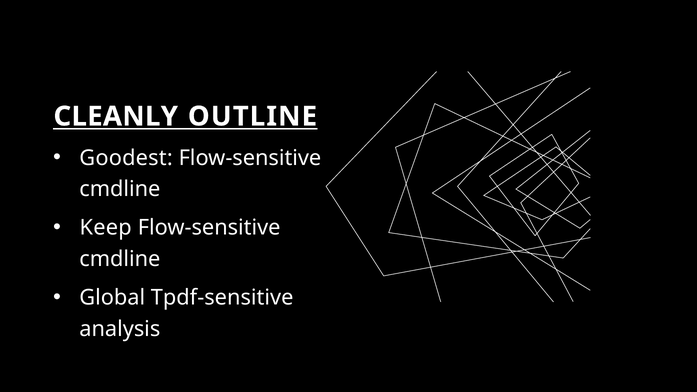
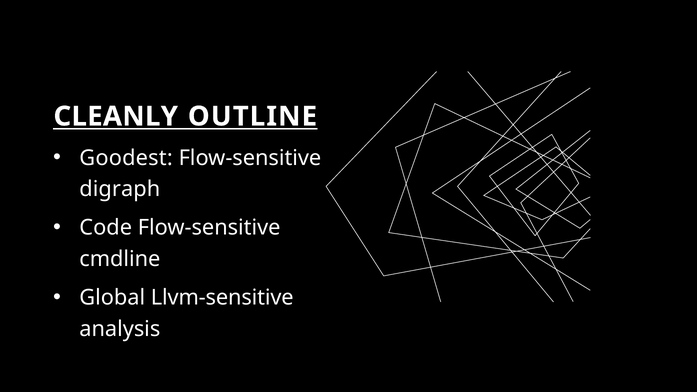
cmdline: cmdline -> digraph (120, 189)
Keep: Keep -> Code (106, 228)
Tpdf-sensitive: Tpdf-sensitive -> Llvm-sensitive (222, 298)
